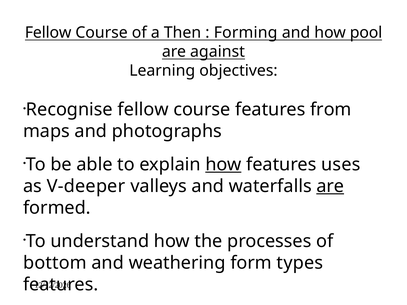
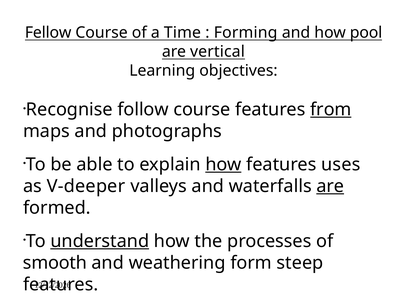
Then: Then -> Time (182, 33)
against: against -> vertical (217, 52)
Recognise fellow: fellow -> follow (143, 110)
from underline: none -> present (331, 110)
understand underline: none -> present (100, 241)
bottom: bottom -> smooth (55, 263)
types: types -> steep (300, 263)
